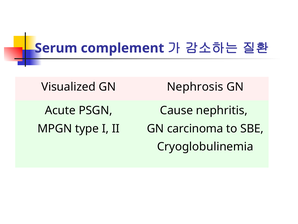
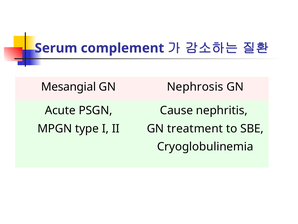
Visualized: Visualized -> Mesangial (69, 87)
carcinoma: carcinoma -> treatment (195, 128)
